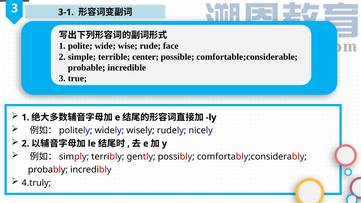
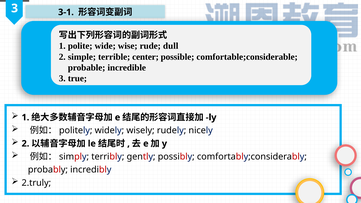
face: face -> dull (171, 46)
4.truly: 4.truly -> 2.truly (36, 183)
